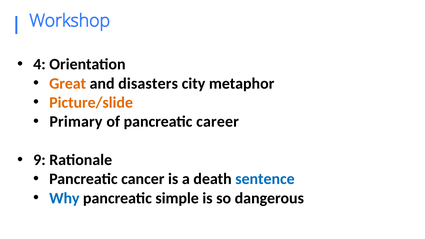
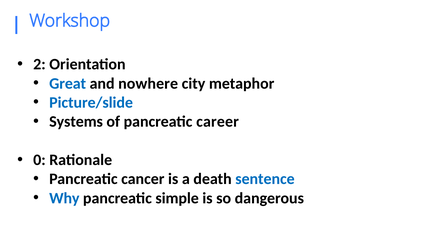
4: 4 -> 2 (39, 64)
Great colour: orange -> blue (68, 83)
disasters: disasters -> nowhere (148, 83)
Picture/slide colour: orange -> blue (91, 103)
Primary: Primary -> Systems (76, 122)
9: 9 -> 0 (39, 160)
